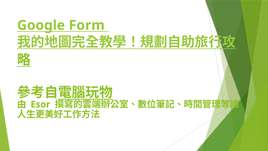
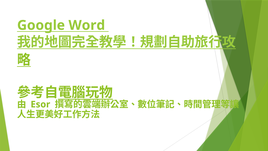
Form: Form -> Word (87, 25)
